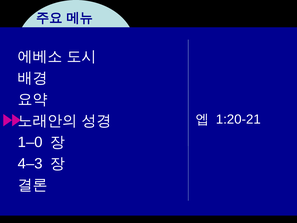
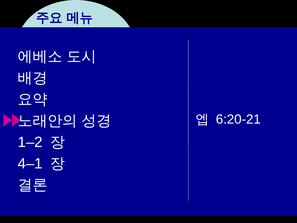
1:20-21: 1:20-21 -> 6:20-21 (238, 119)
1–0: 1–0 -> 1–2 (30, 142)
4–3: 4–3 -> 4–1 (30, 163)
